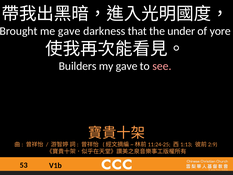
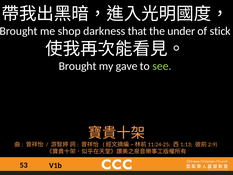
me gave: gave -> shop (69, 31)
yore: yore -> stick (220, 31)
Builders: Builders -> Brought (78, 66)
see colour: pink -> light green (162, 66)
